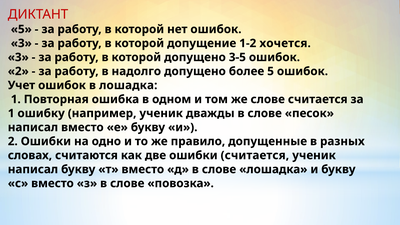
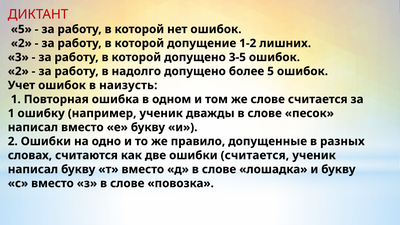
3: 3 -> 2 (21, 43)
хочется: хочется -> лишних (285, 43)
в лошадка: лошадка -> наизусть (128, 85)
